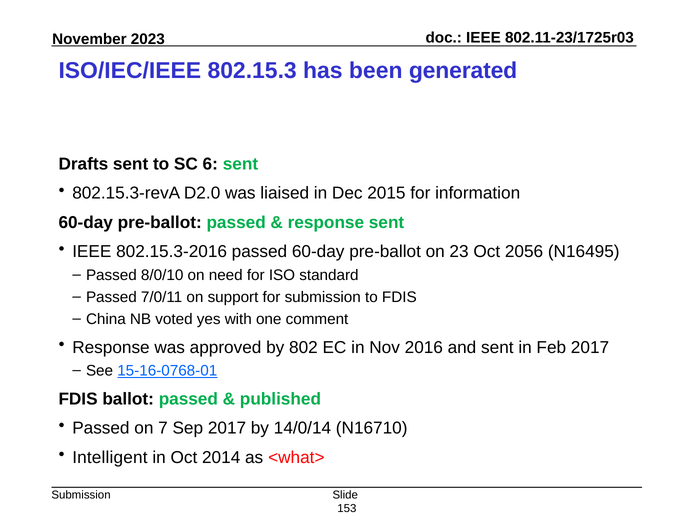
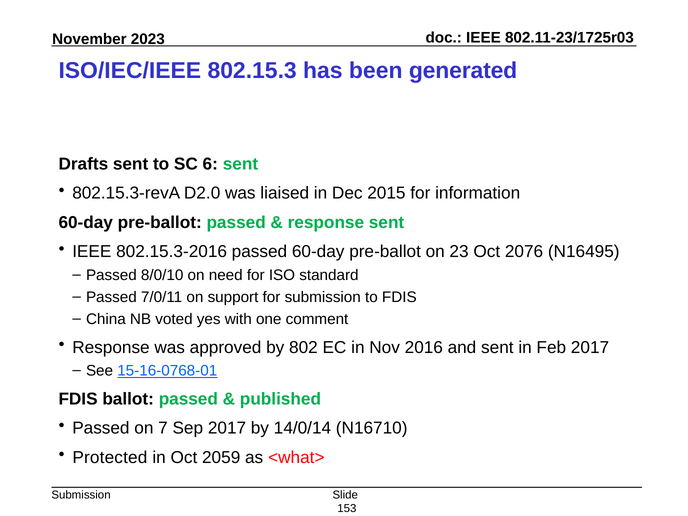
2056: 2056 -> 2076 (524, 252)
Intelligent: Intelligent -> Protected (110, 457)
2014: 2014 -> 2059 (221, 457)
